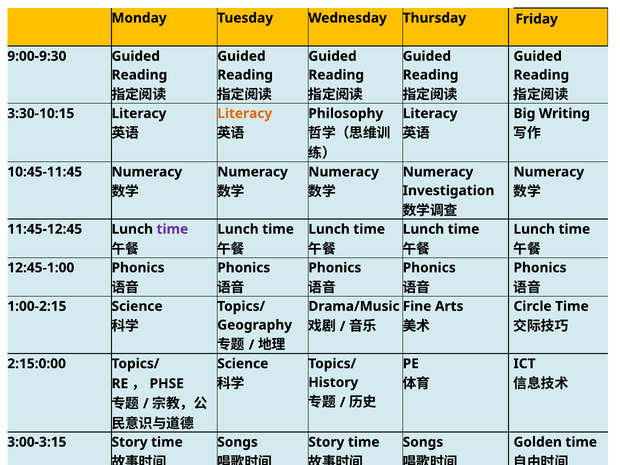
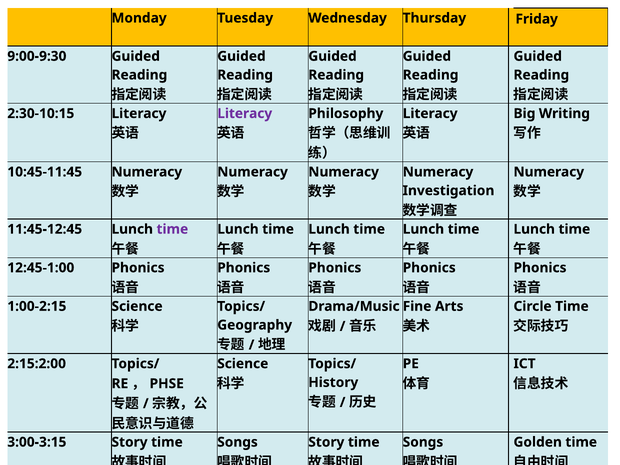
3:30-10:15: 3:30-10:15 -> 2:30-10:15 (41, 114)
Literacy colour: orange -> purple (245, 114)
2:15:0:00: 2:15:0:00 -> 2:15:2:00 (37, 364)
